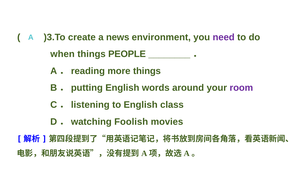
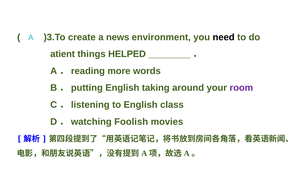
need colour: purple -> black (224, 37)
when: when -> atient (63, 54)
PEOPLE: PEOPLE -> HELPED (127, 54)
more things: things -> words (147, 71)
words: words -> taking (156, 88)
